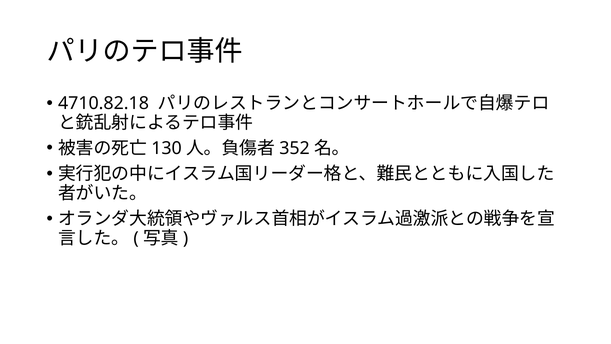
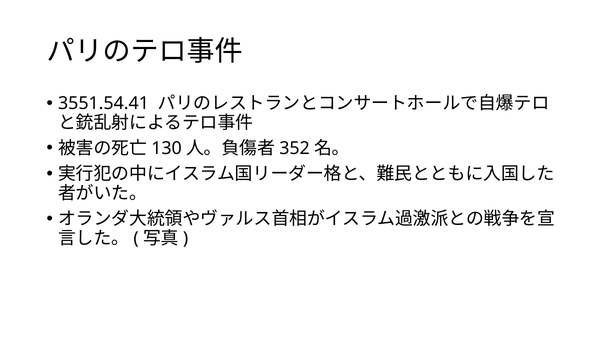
4710.82.18: 4710.82.18 -> 3551.54.41 (104, 103)
